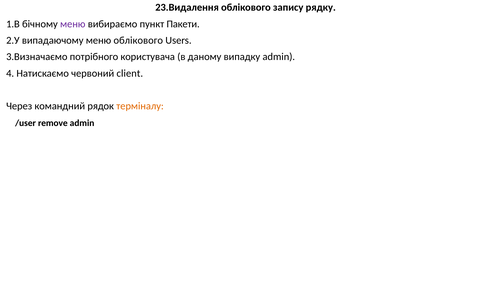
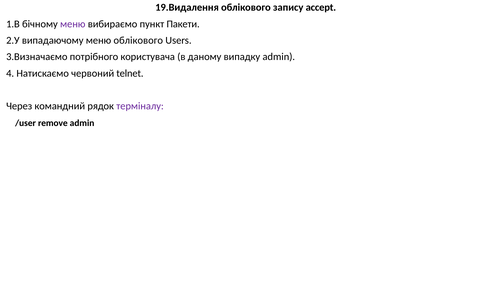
23.Видалення: 23.Видалення -> 19.Видалення (187, 7)
рядку: рядку -> accept (321, 7)
client: client -> telnet (130, 73)
терміналу colour: orange -> purple (140, 106)
